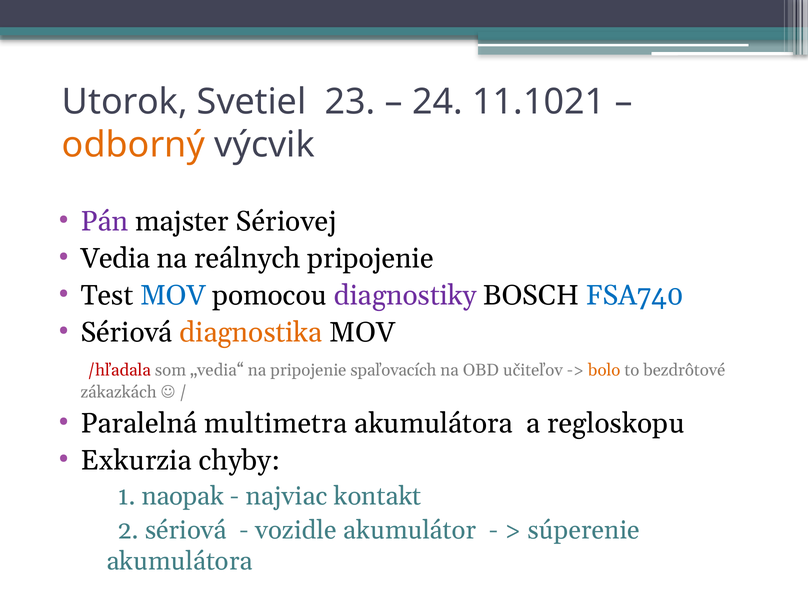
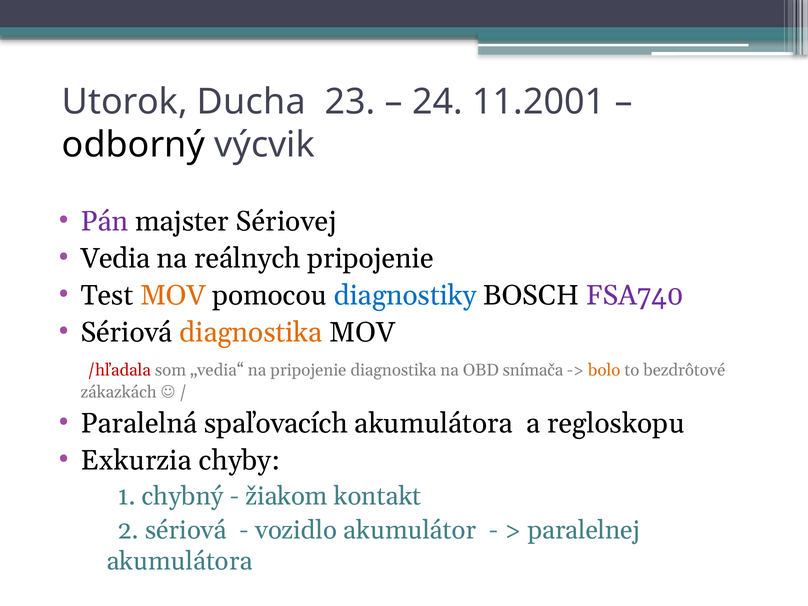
Svetiel: Svetiel -> Ducha (251, 102)
11.1021: 11.1021 -> 11.2001 (539, 102)
odborný colour: orange -> black (134, 145)
MOV colour: blue -> orange (173, 296)
diagnostiky colour: purple -> blue (405, 296)
FSA740 colour: blue -> purple (635, 296)
pripojenie spaľovacích: spaľovacích -> diagnostika (393, 370)
učiteľov: učiteľov -> snímača (533, 370)
multimetra: multimetra -> spaľovacích (276, 423)
naopak: naopak -> chybný (183, 496)
najviac: najviac -> žiakom (287, 496)
vozidle: vozidle -> vozidlo (296, 530)
súperenie: súperenie -> paralelnej (584, 530)
